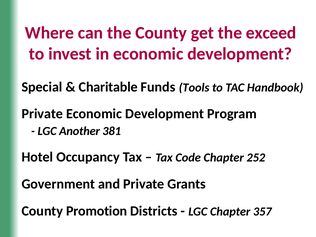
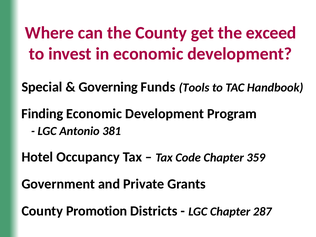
Charitable: Charitable -> Governing (108, 87)
Private: Private -> Finding (42, 114)
Another: Another -> Antonio (79, 131)
252: 252 -> 359 (256, 158)
357: 357 -> 287 (262, 211)
